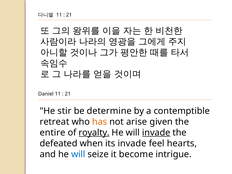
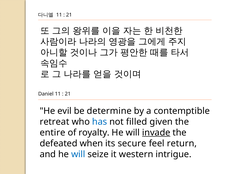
stir: stir -> evil (65, 111)
has colour: orange -> blue (100, 122)
arise: arise -> filled (137, 122)
royalty underline: present -> none (94, 133)
its invade: invade -> secure (132, 143)
hearts: hearts -> return (182, 143)
become: become -> western (136, 154)
